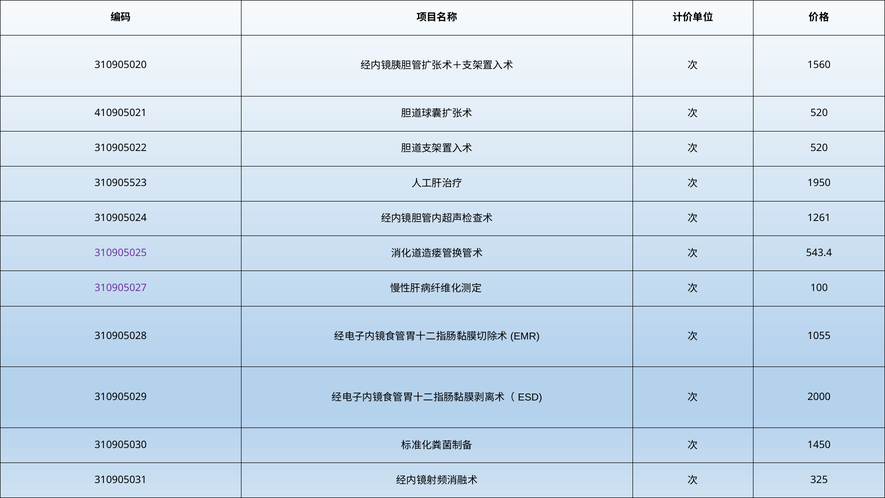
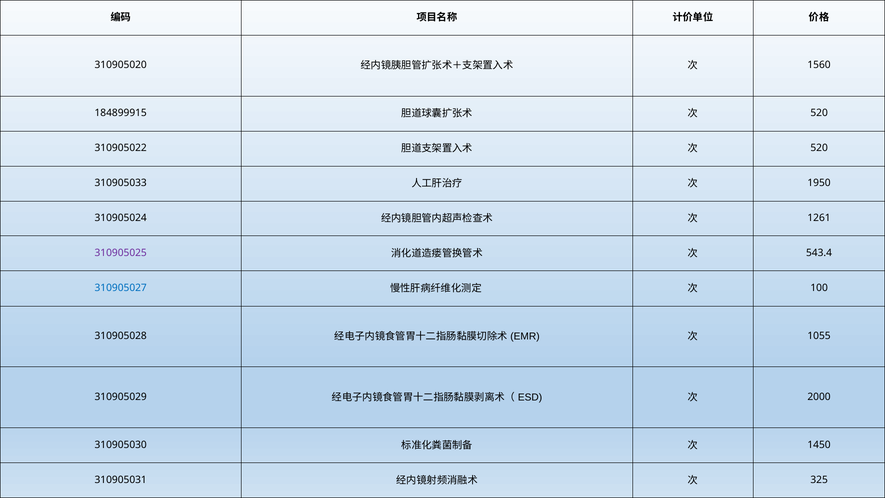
410905021: 410905021 -> 184899915 (121, 113)
310905523: 310905523 -> 310905033 (121, 183)
310905027 colour: purple -> blue (121, 288)
